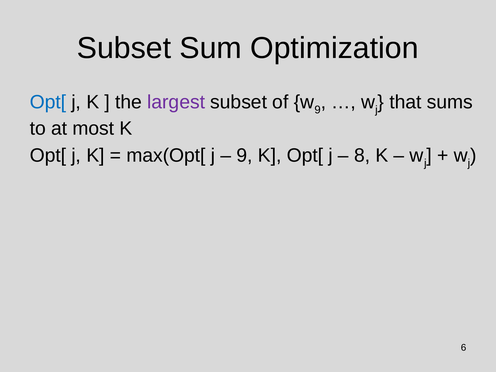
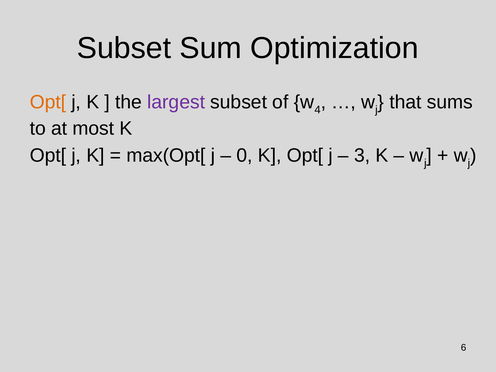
Opt[ colour: blue -> orange (48, 102)
9: 9 -> 4 (318, 110)
9: 9 -> 0 (245, 156)
8: 8 -> 3 (362, 156)
